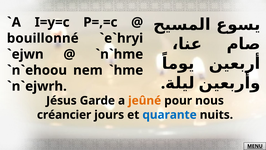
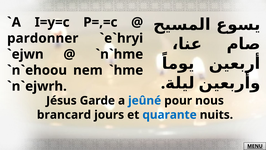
bouillonné: bouillonné -> pardonner (43, 38)
jeûné colour: orange -> blue (145, 100)
créancier: créancier -> brancard (64, 115)
